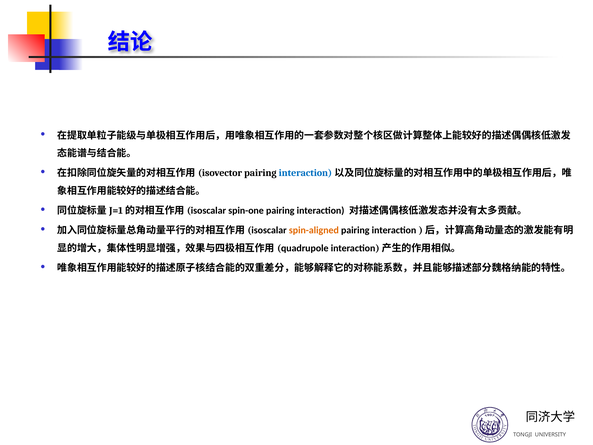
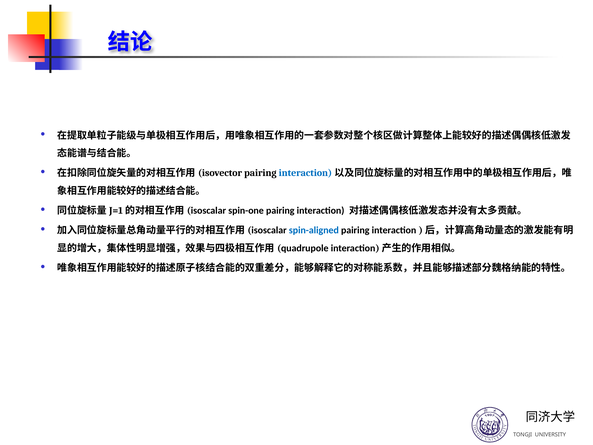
spin-aligned colour: orange -> blue (314, 230)
